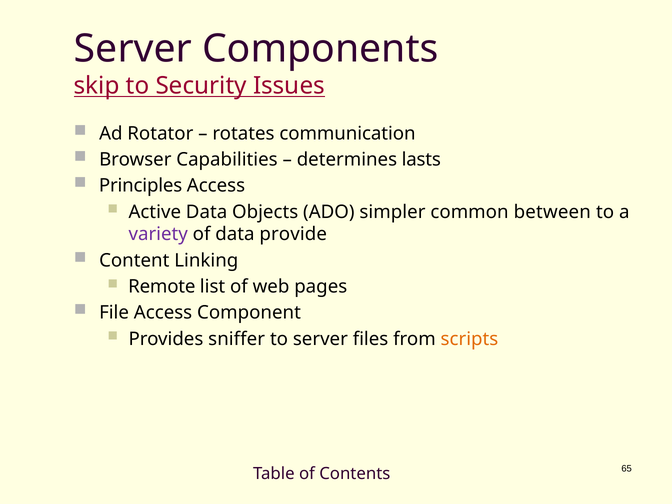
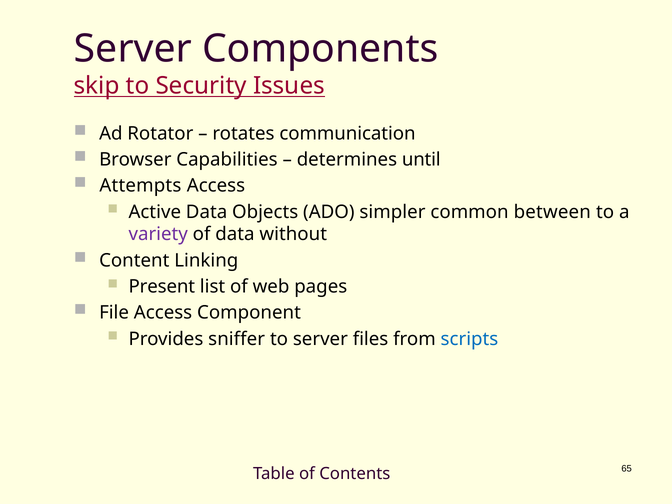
lasts: lasts -> until (421, 160)
Principles: Principles -> Attempts (140, 186)
provide: provide -> without (293, 234)
Remote: Remote -> Present (162, 287)
scripts colour: orange -> blue (469, 339)
